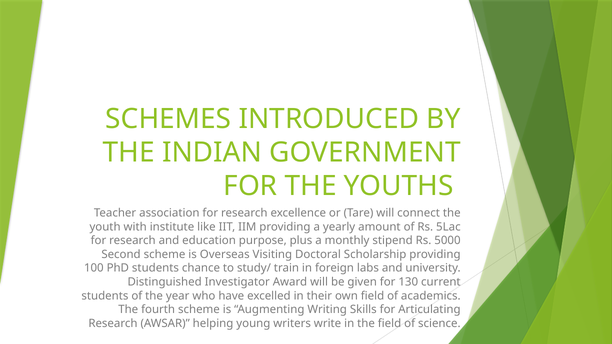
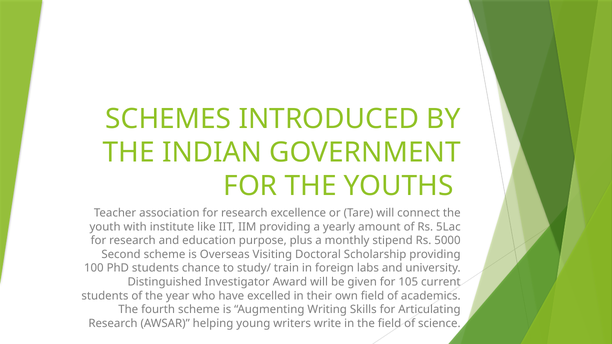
130: 130 -> 105 (408, 282)
